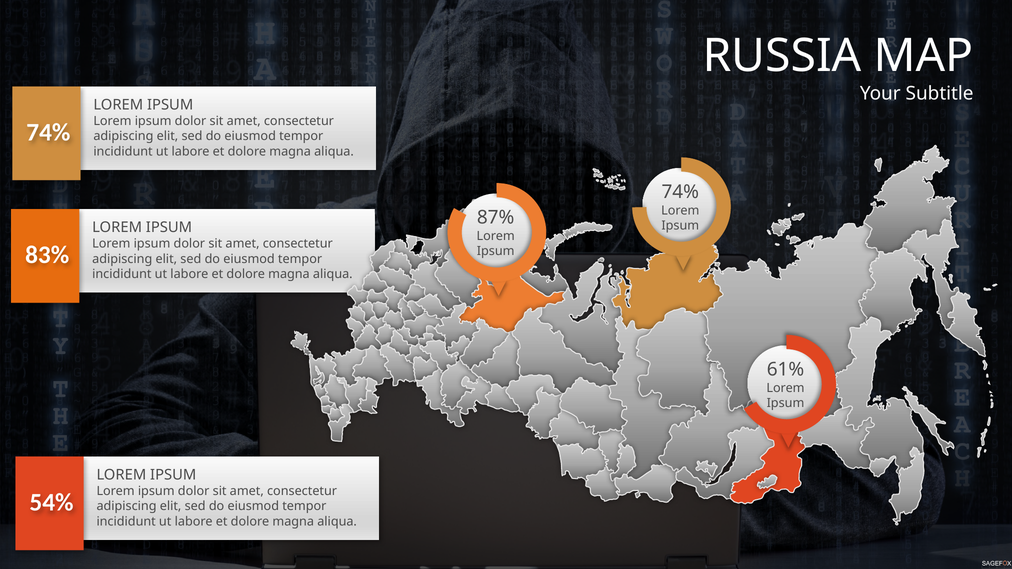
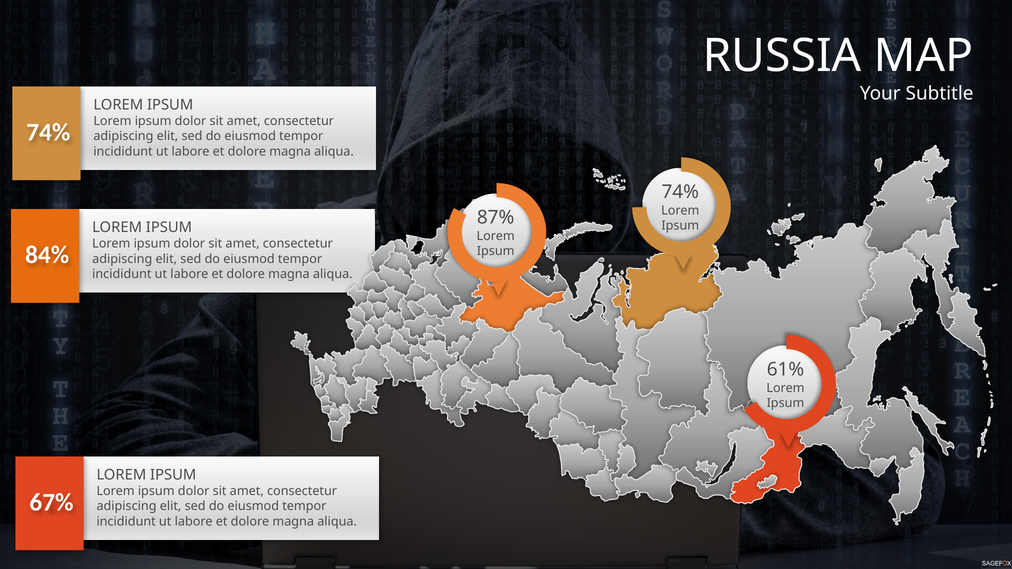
83%: 83% -> 84% (47, 255)
54%: 54% -> 67% (51, 503)
